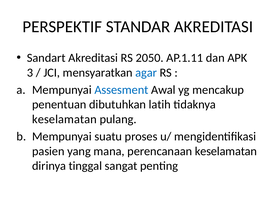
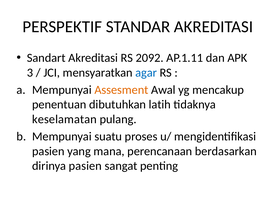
2050: 2050 -> 2092 (150, 58)
Assesment colour: blue -> orange (121, 90)
perencanaan keselamatan: keselamatan -> berdasarkan (226, 151)
dirinya tinggal: tinggal -> pasien (85, 166)
